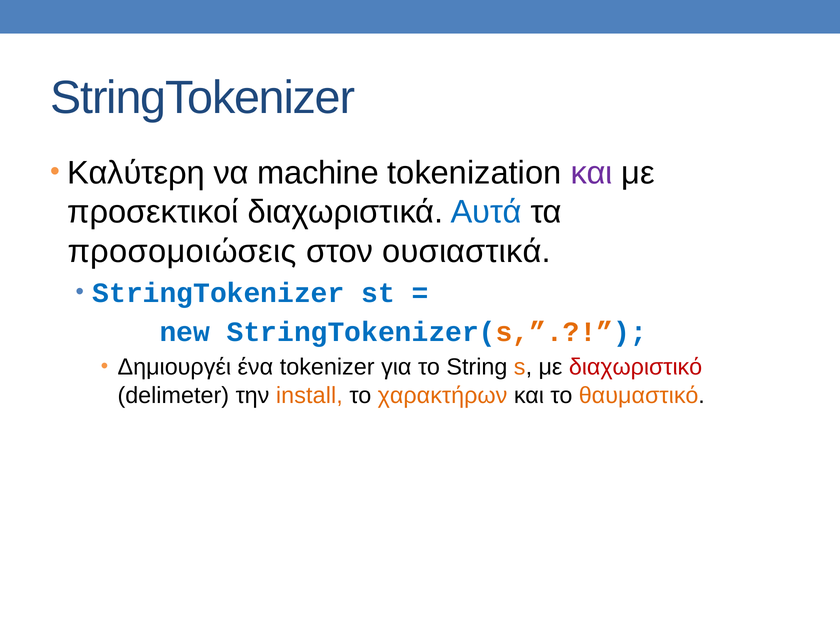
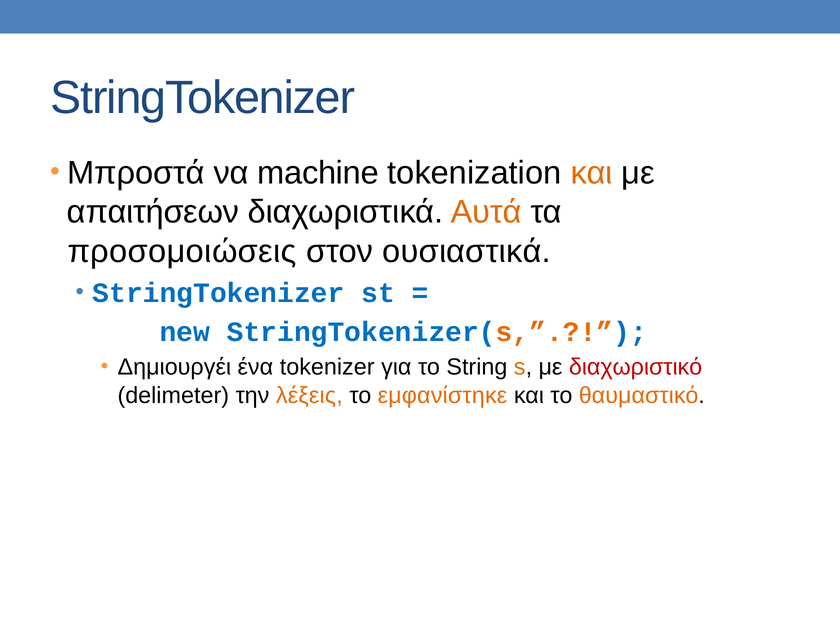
Καλύτερη: Καλύτερη -> Μπροστά (136, 173)
και colour: purple -> orange (592, 173)
προσεκτικοί: προσεκτικοί -> απαιτήσεων (153, 212)
Αυτά colour: blue -> orange (486, 212)
install: install -> λέξεις (309, 395)
χαρακτήρων: χαρακτήρων -> εμφανίστηκε (442, 395)
